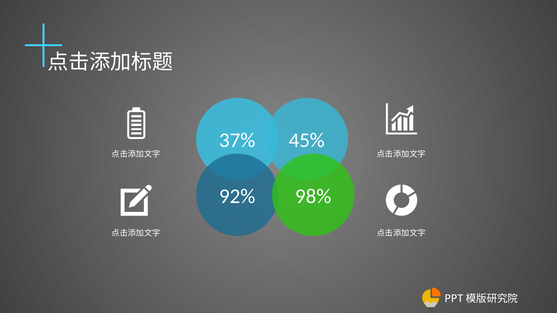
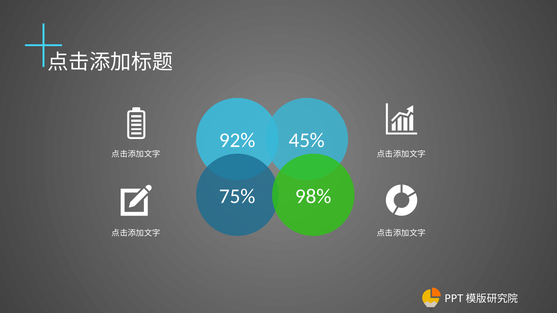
37%: 37% -> 92% (237, 141)
92%: 92% -> 75% (237, 196)
